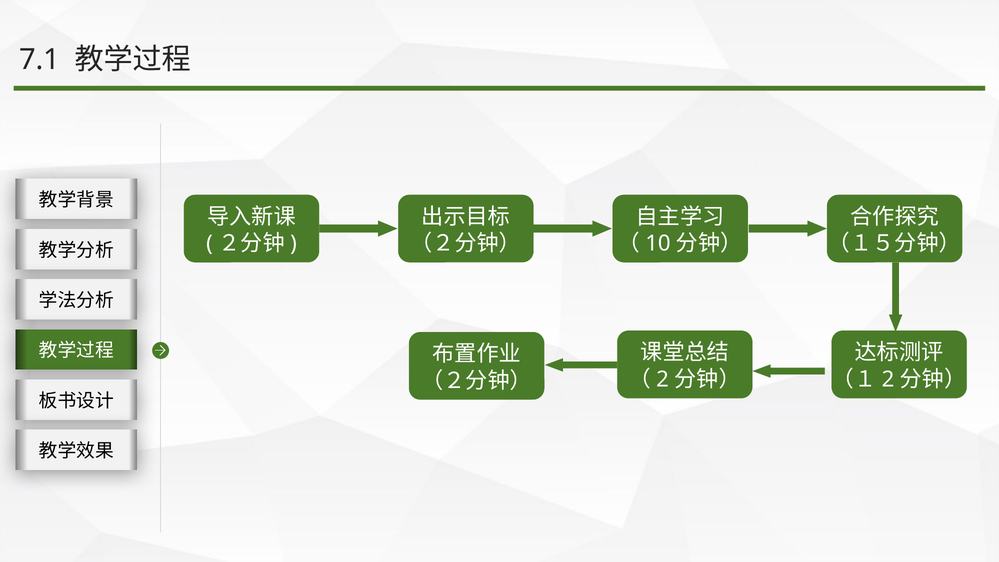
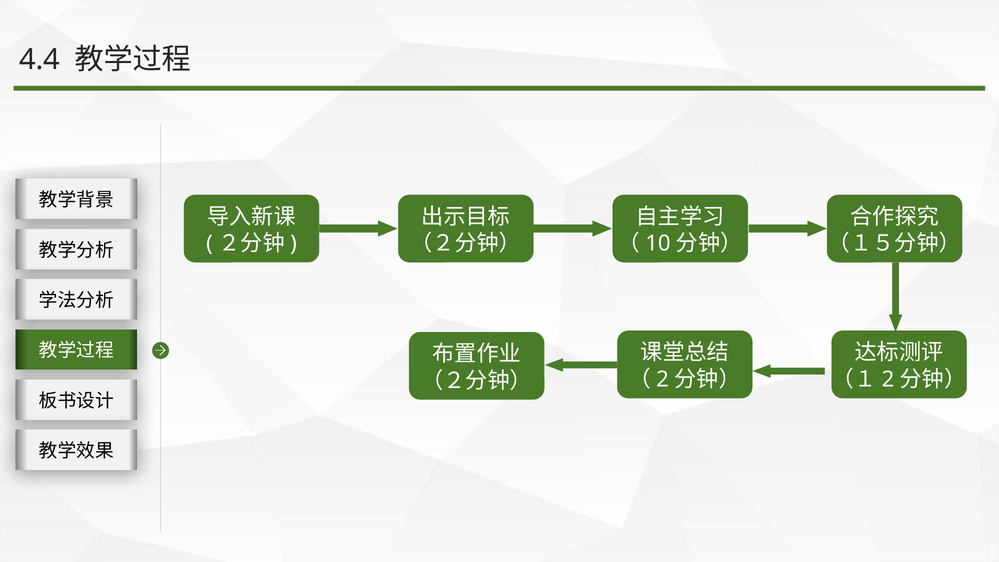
7.1: 7.1 -> 4.4 (40, 60)
